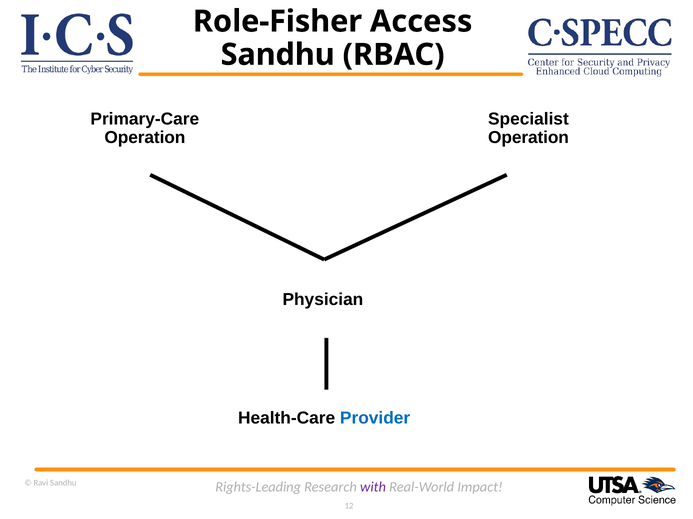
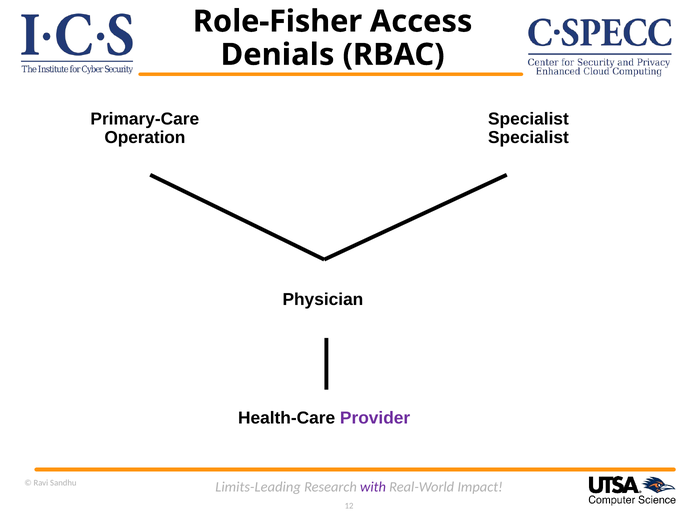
Sandhu: Sandhu -> Denials (278, 55)
Operation: Operation -> Specialist (528, 138)
Provider colour: blue -> purple (375, 419)
Rights-Leading: Rights-Leading -> Limits-Leading (258, 488)
